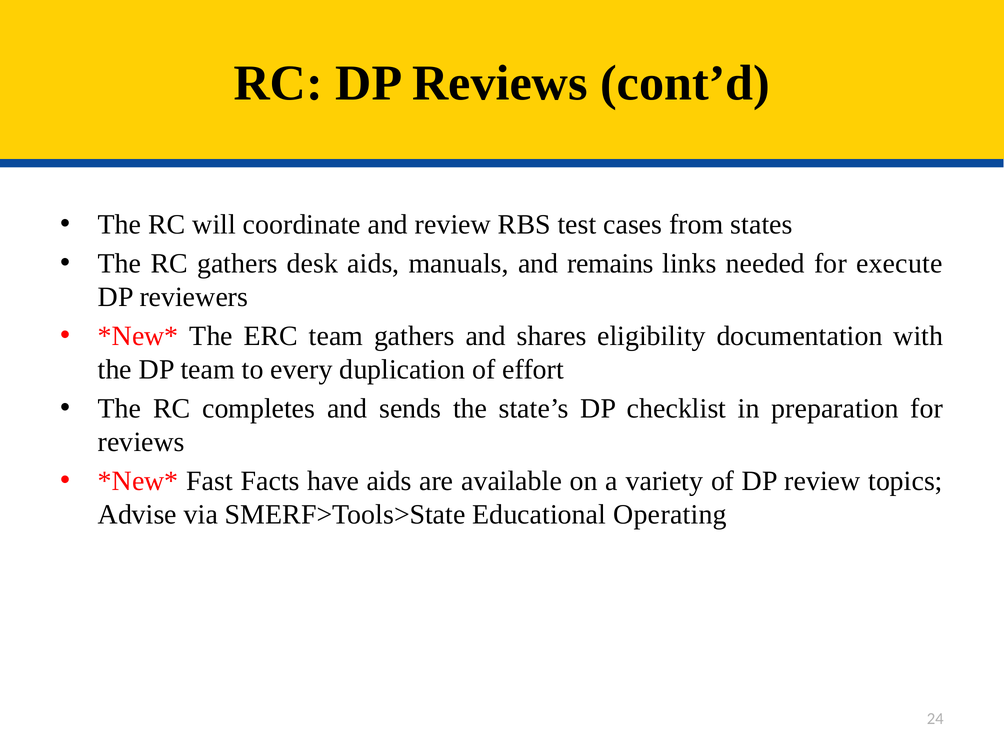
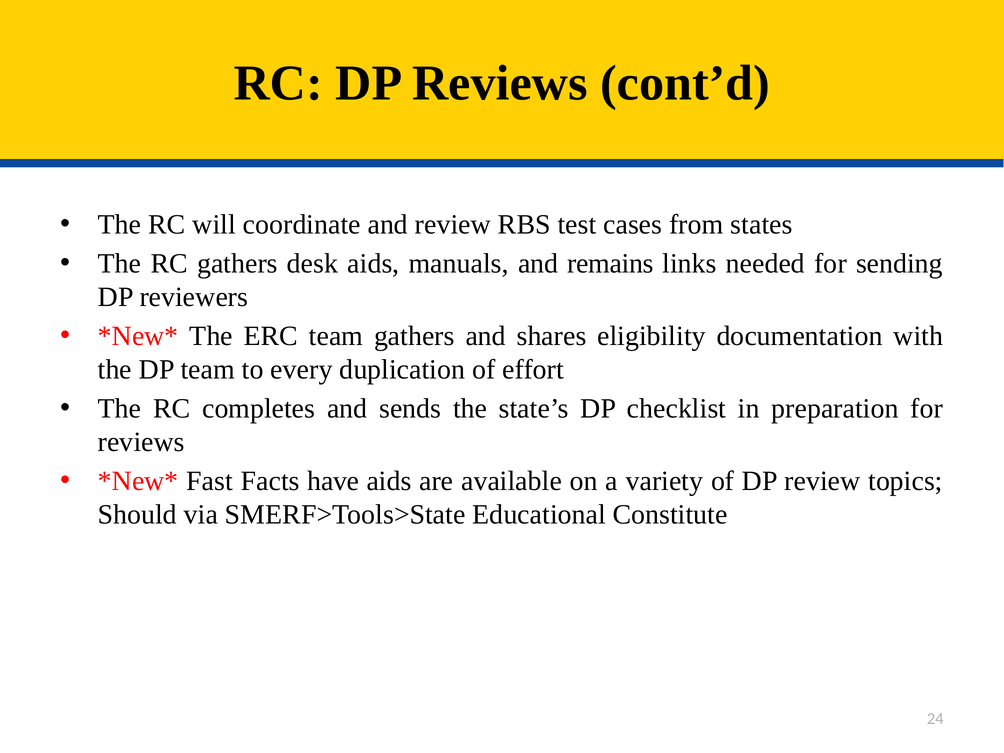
execute: execute -> sending (899, 264)
Advise: Advise -> Should (137, 515)
Operating: Operating -> Constitute (670, 515)
